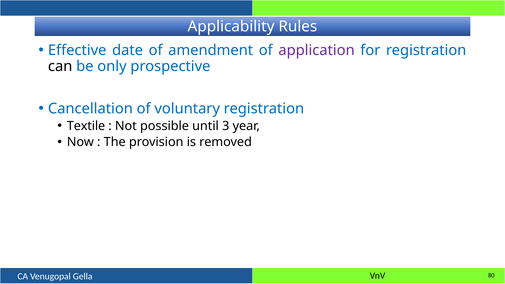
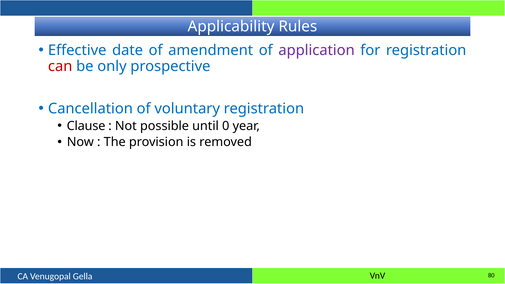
can colour: black -> red (60, 66)
Textile: Textile -> Clause (86, 126)
3: 3 -> 0 (226, 126)
